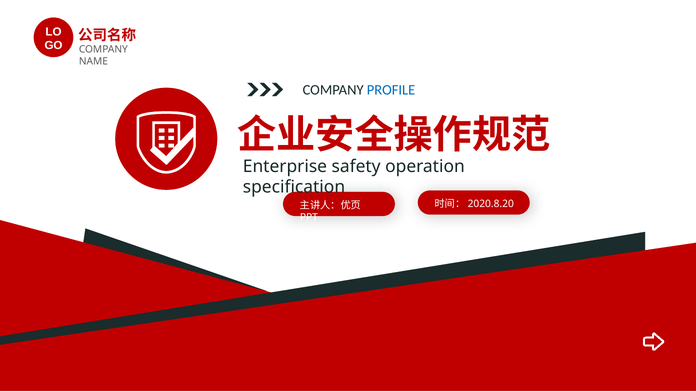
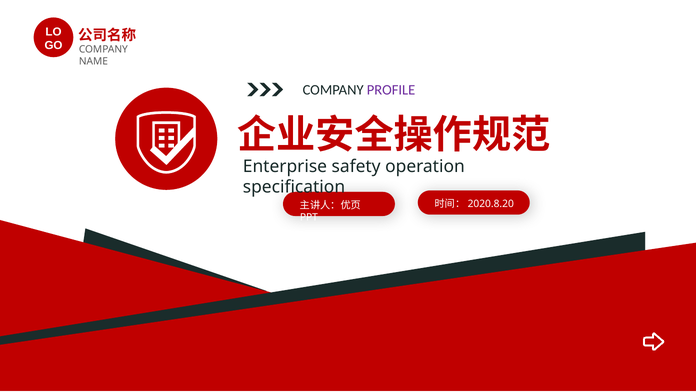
PROFILE colour: blue -> purple (391, 90)
